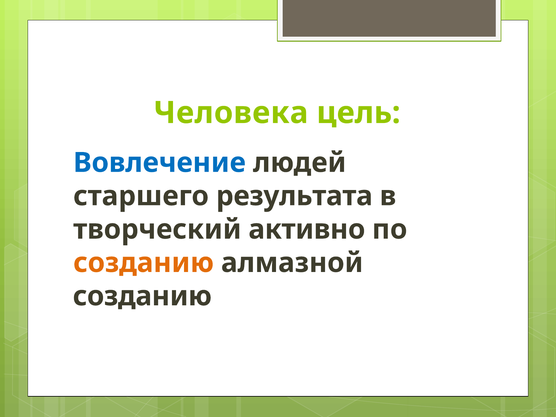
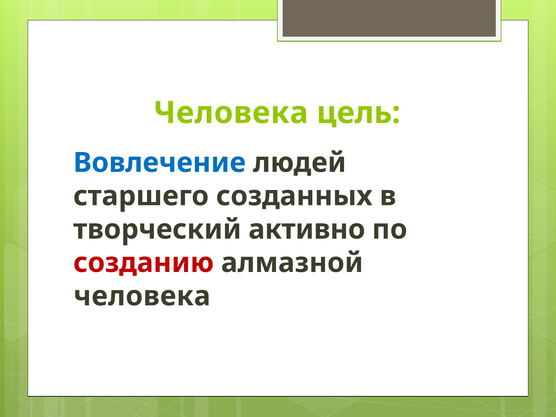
результата: результата -> созданных (294, 196)
созданию colour: orange -> red (144, 263)
созданию: созданию -> человека (142, 296)
